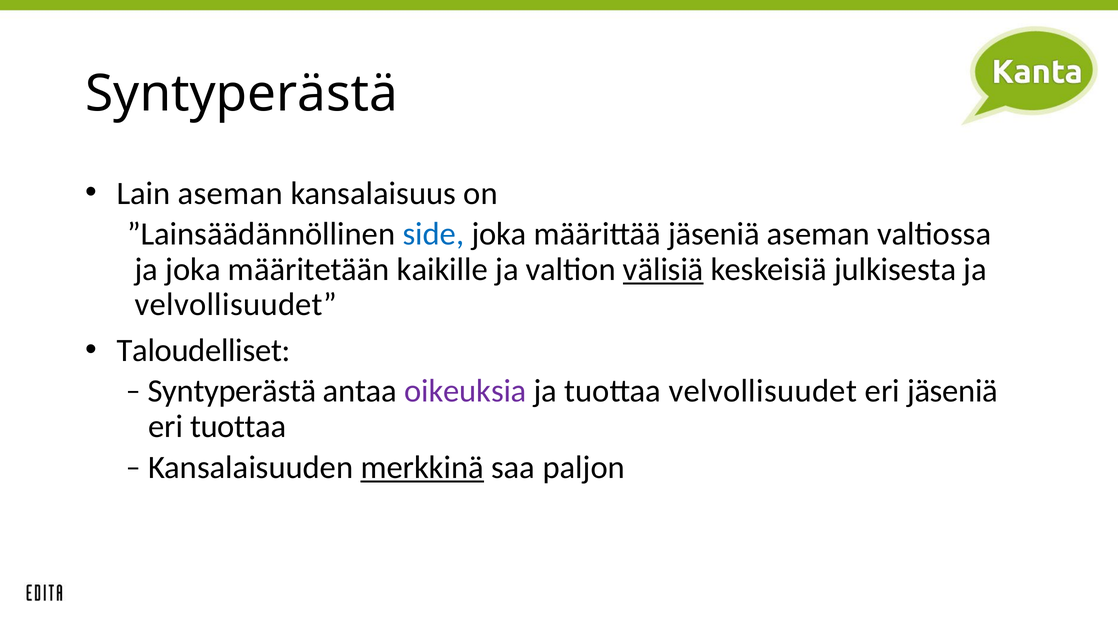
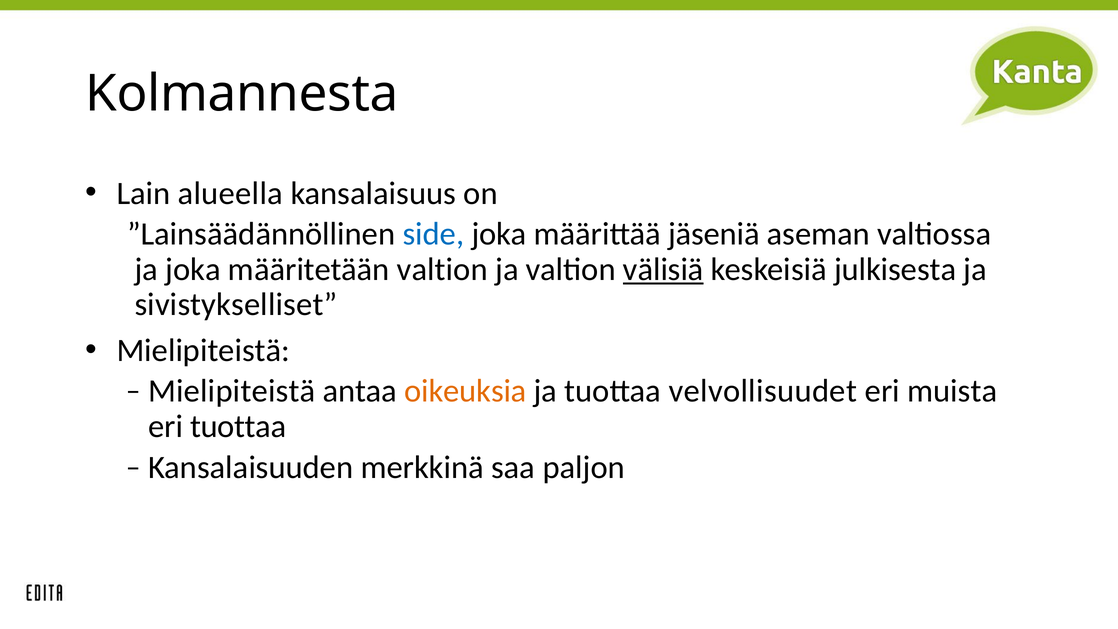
Syntyperästä: Syntyperästä -> Kolmannesta (242, 94)
Lain aseman: aseman -> alueella (230, 193)
määritetään kaikille: kaikille -> valtion (442, 269)
velvollisuudet: velvollisuudet -> sivistykselliset (236, 304)
Taloudelliset: Taloudelliset -> Mielipiteistä (203, 351)
Syntyperästä: Syntyperästä -> Mielipiteistä (232, 391)
oikeuksia colour: purple -> orange (465, 391)
eri jäseniä: jäseniä -> muista (952, 391)
merkkinä underline: present -> none (422, 467)
